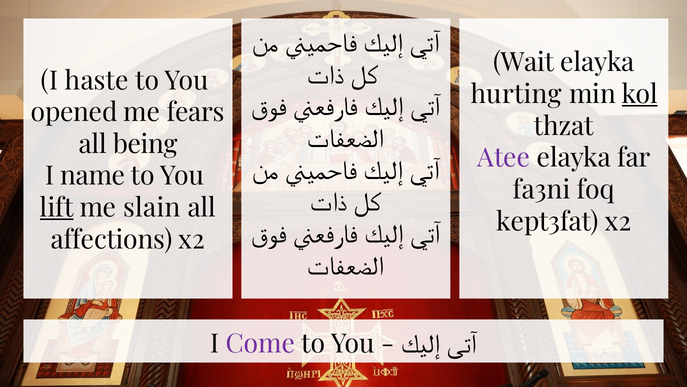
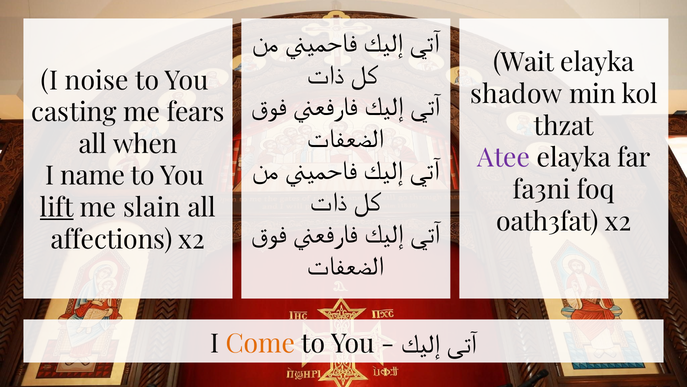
haste: haste -> noise (97, 81)
hurting: hurting -> shadow (516, 94)
kol underline: present -> none (640, 94)
opened: opened -> casting (74, 112)
being: being -> when (145, 144)
kept3fat: kept3fat -> oath3fat (548, 221)
Come colour: purple -> orange (261, 344)
